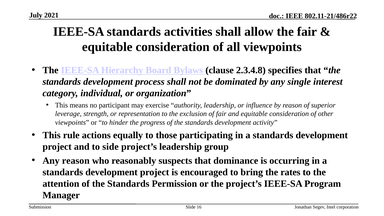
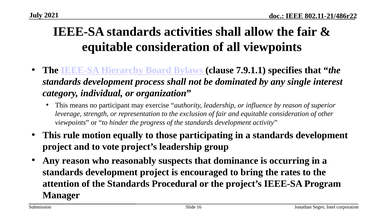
2.3.4.8: 2.3.4.8 -> 7.9.1.1 (251, 70)
actions: actions -> motion (96, 135)
side: side -> vote (111, 147)
Permission: Permission -> Procedural (174, 184)
